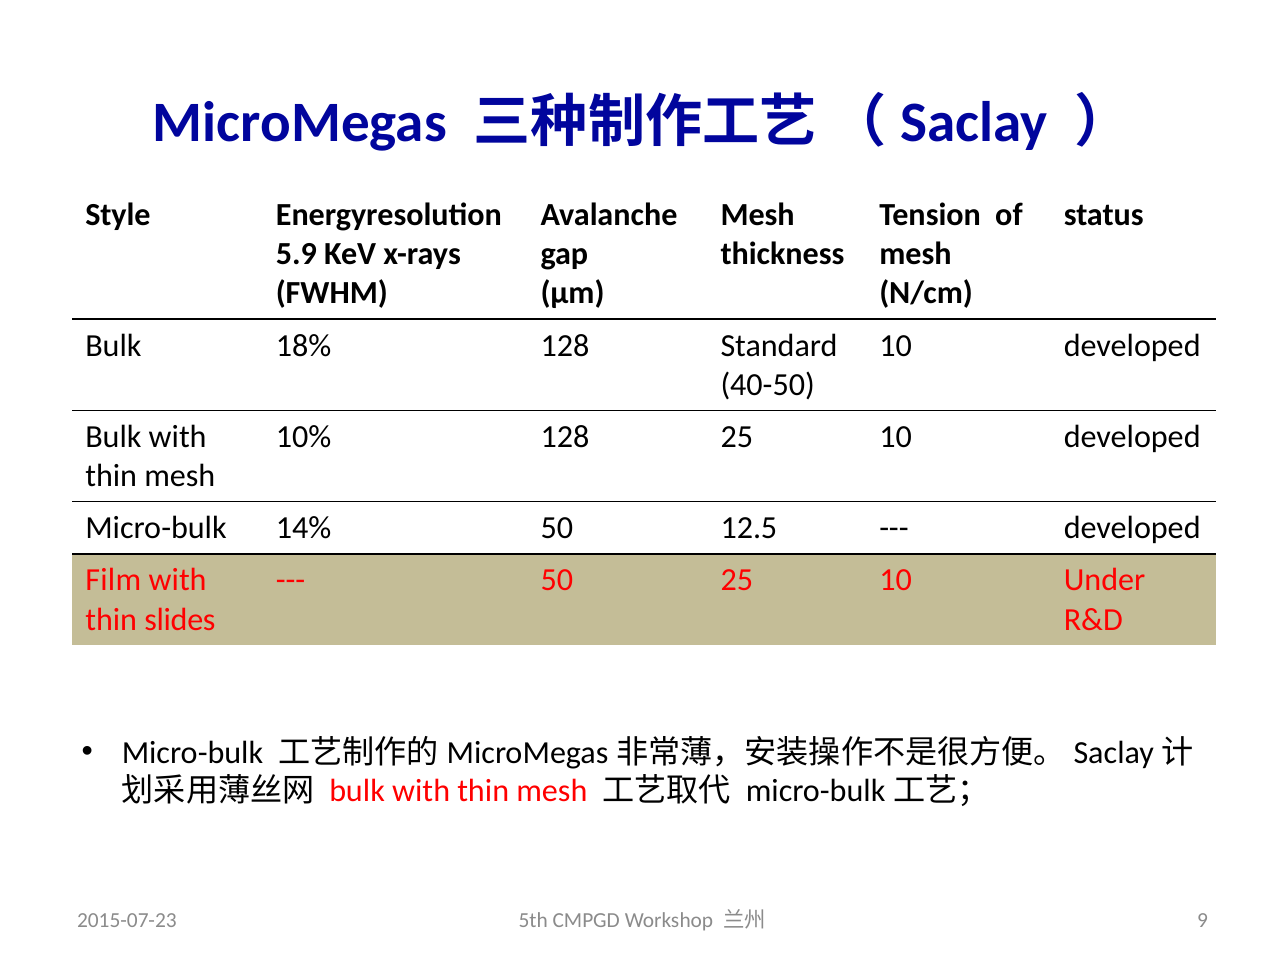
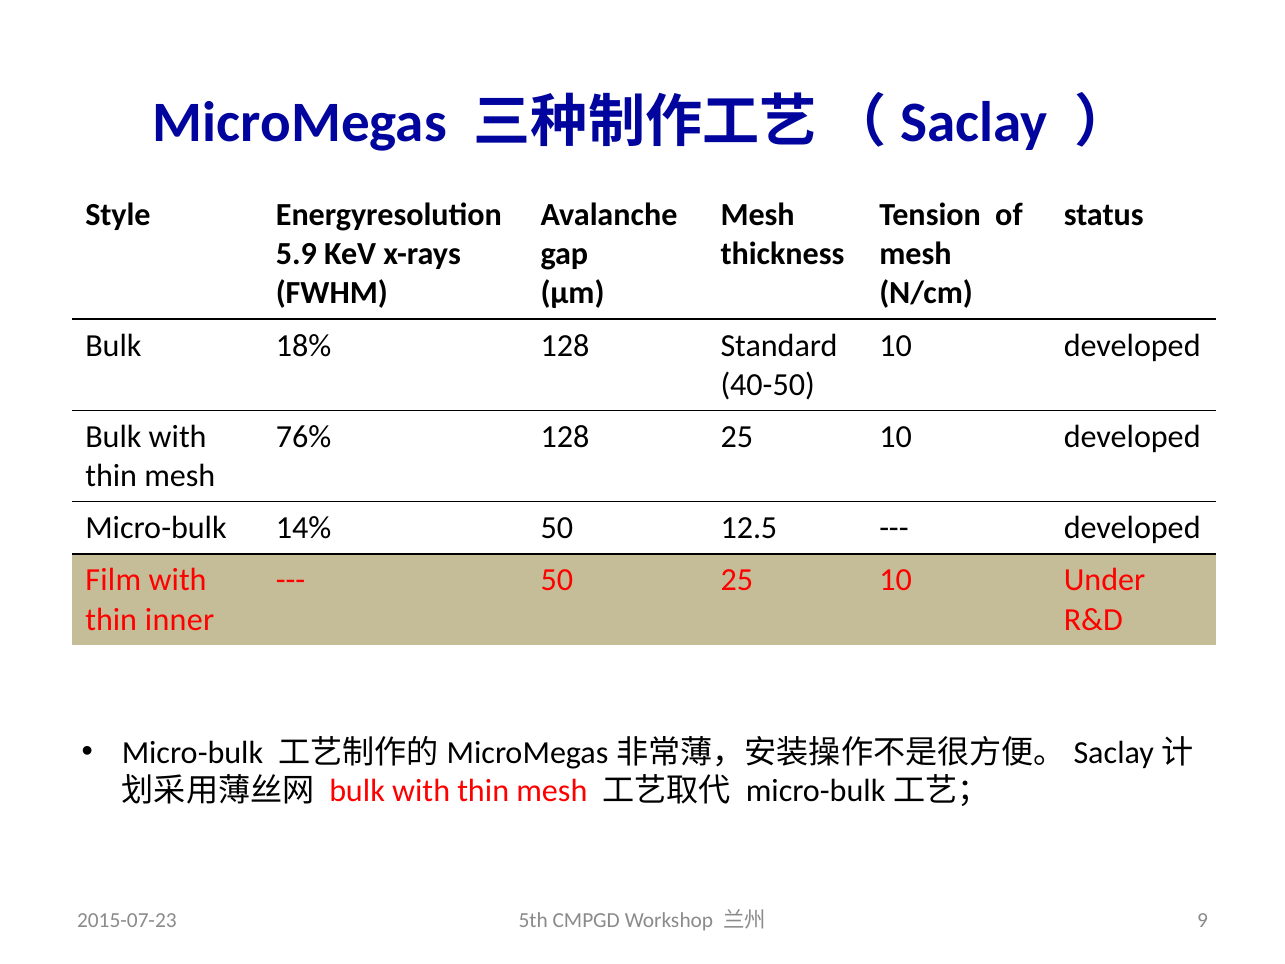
10%: 10% -> 76% (304, 437)
slides: slides -> inner (180, 619)
